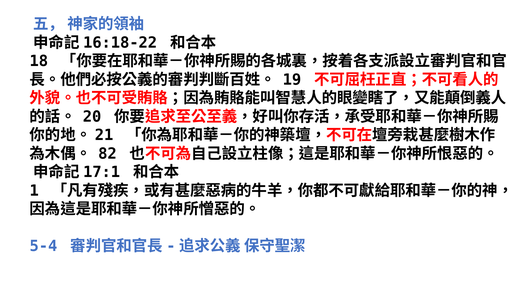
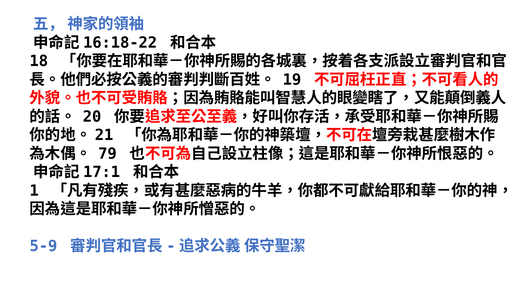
82: 82 -> 79 (107, 154)
5-4: 5-4 -> 5-9 (43, 246)
